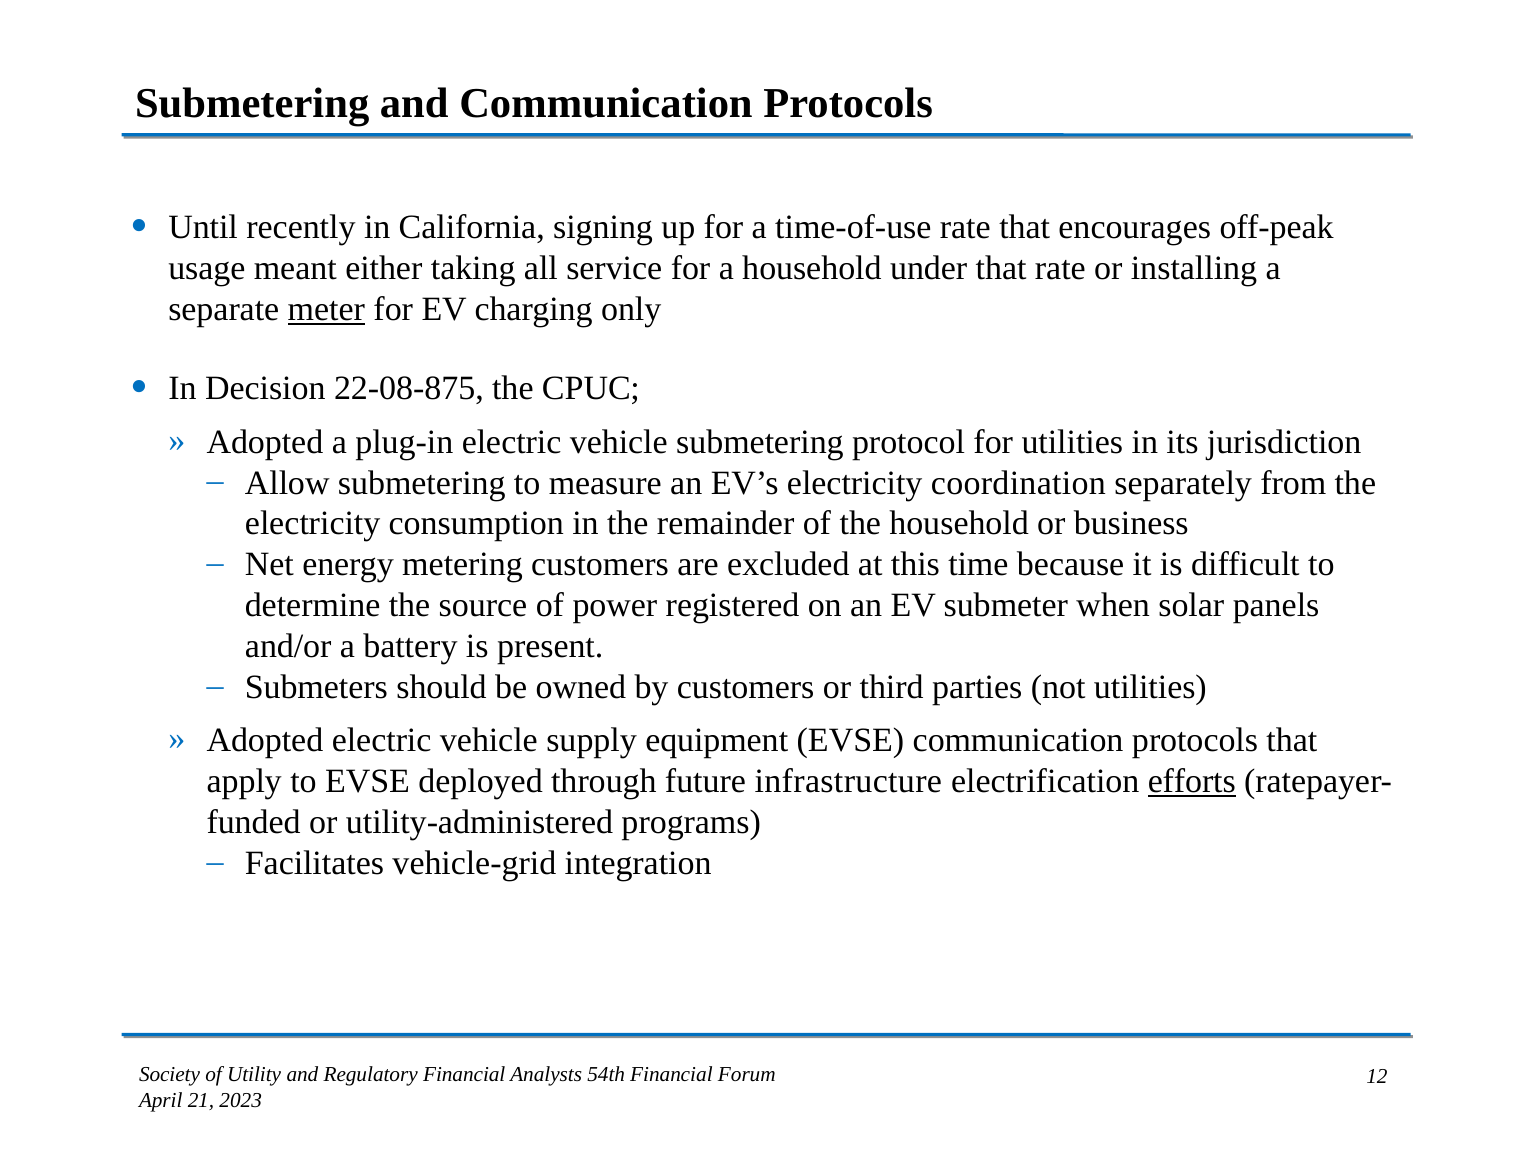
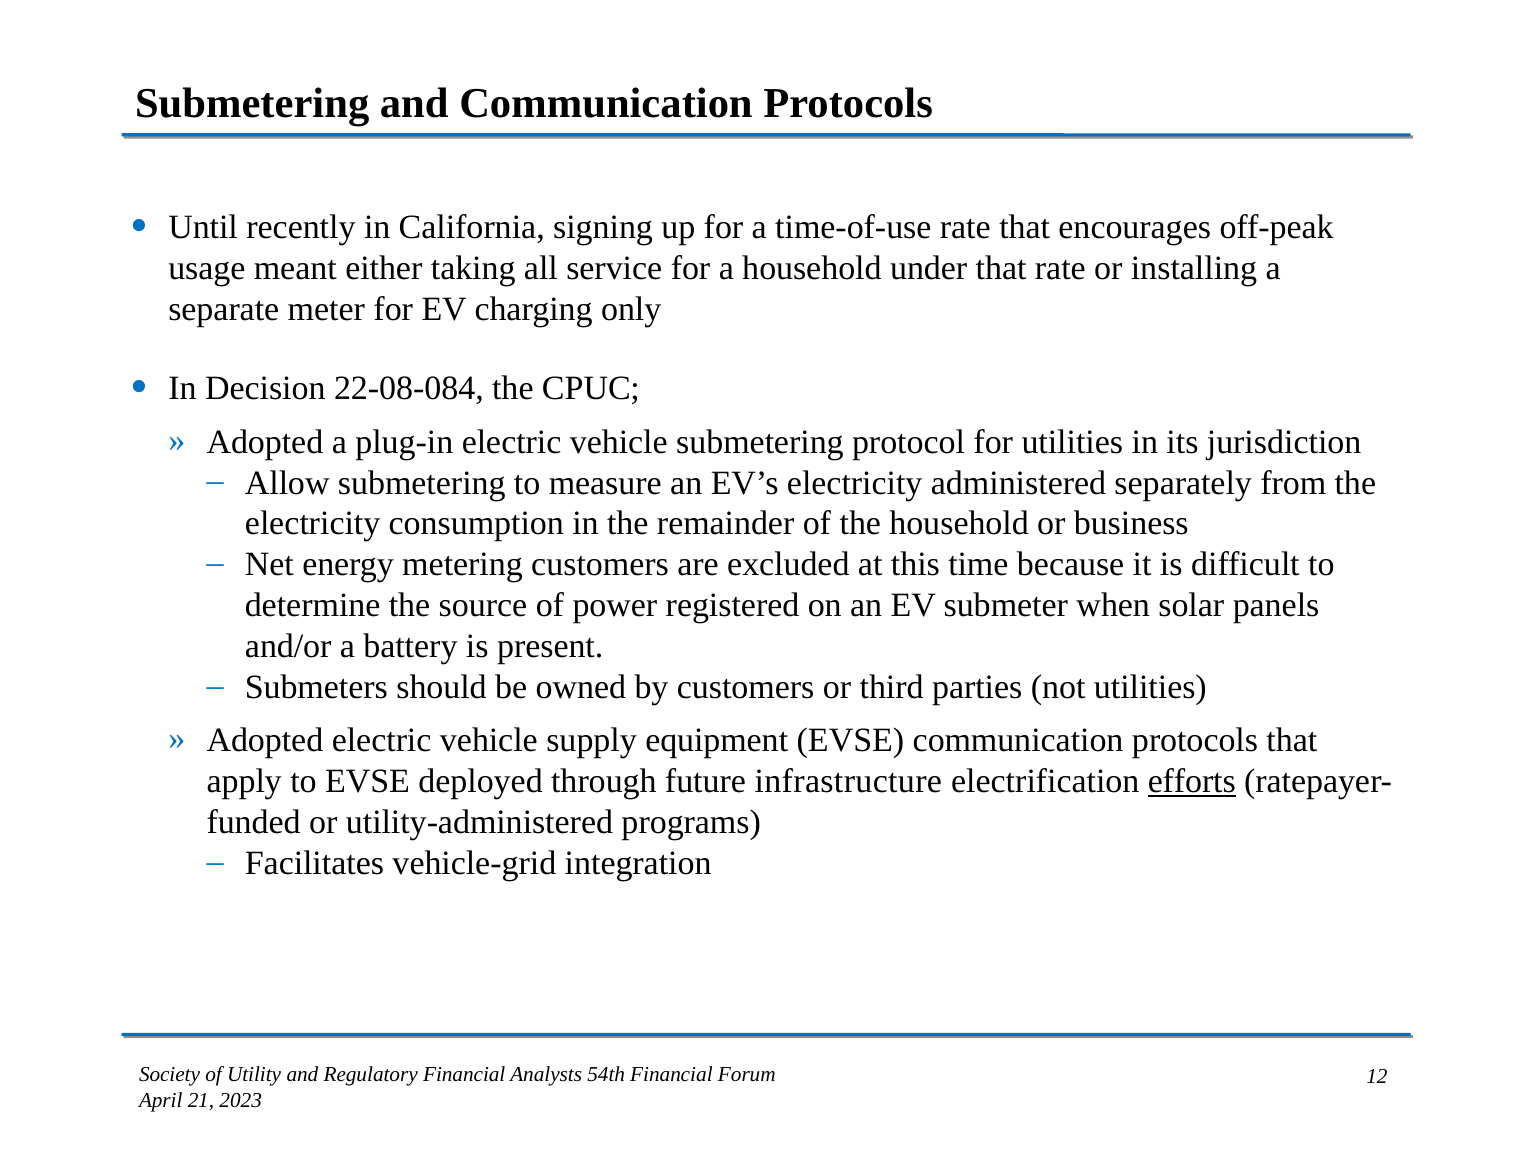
meter underline: present -> none (326, 309)
22-08-875: 22-08-875 -> 22-08-084 (409, 388)
coordination: coordination -> administered (1019, 483)
